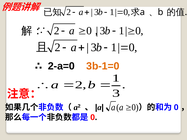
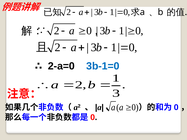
3b-1=0 colour: orange -> blue (103, 66)
